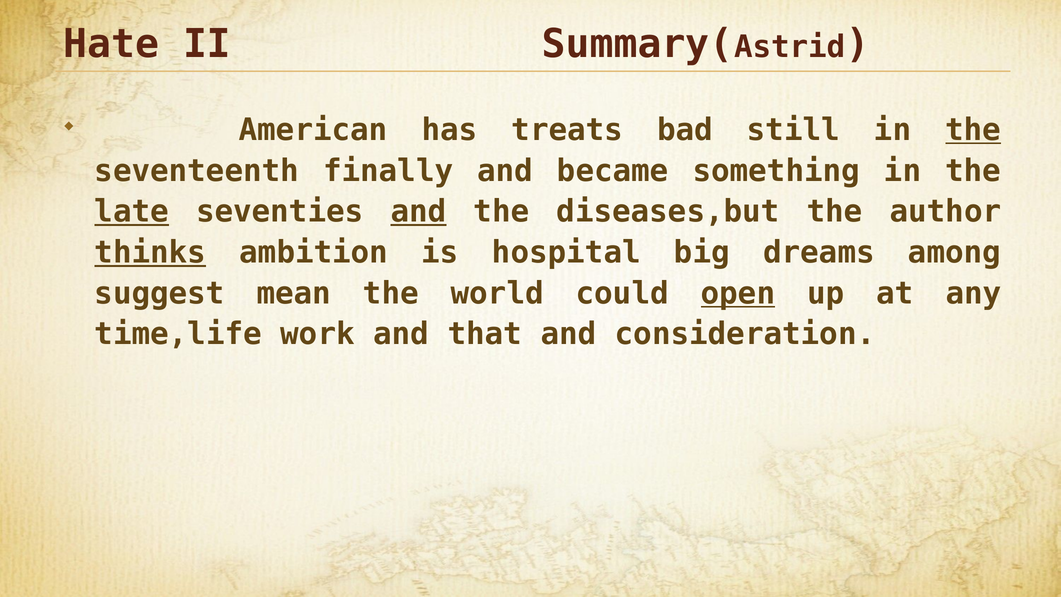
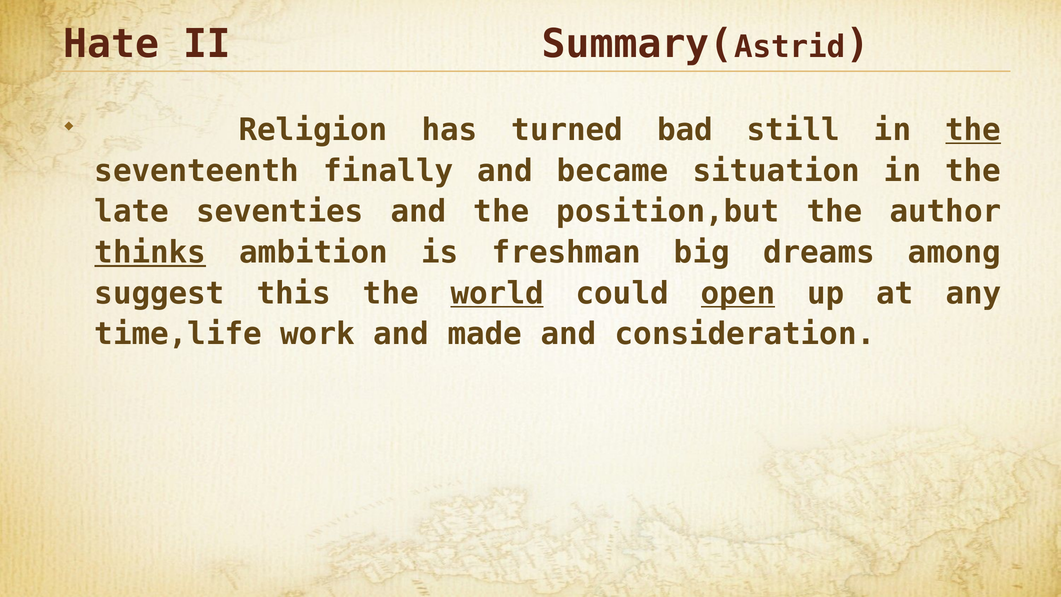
American: American -> Religion (313, 130)
treats: treats -> turned (567, 130)
something: something -> situation (776, 171)
late underline: present -> none (132, 212)
and underline: present -> none (418, 212)
diseases,but: diseases,but -> position,but (668, 212)
hospital: hospital -> freshman (566, 252)
mean: mean -> this (294, 293)
world underline: none -> present (497, 293)
that: that -> made (485, 334)
